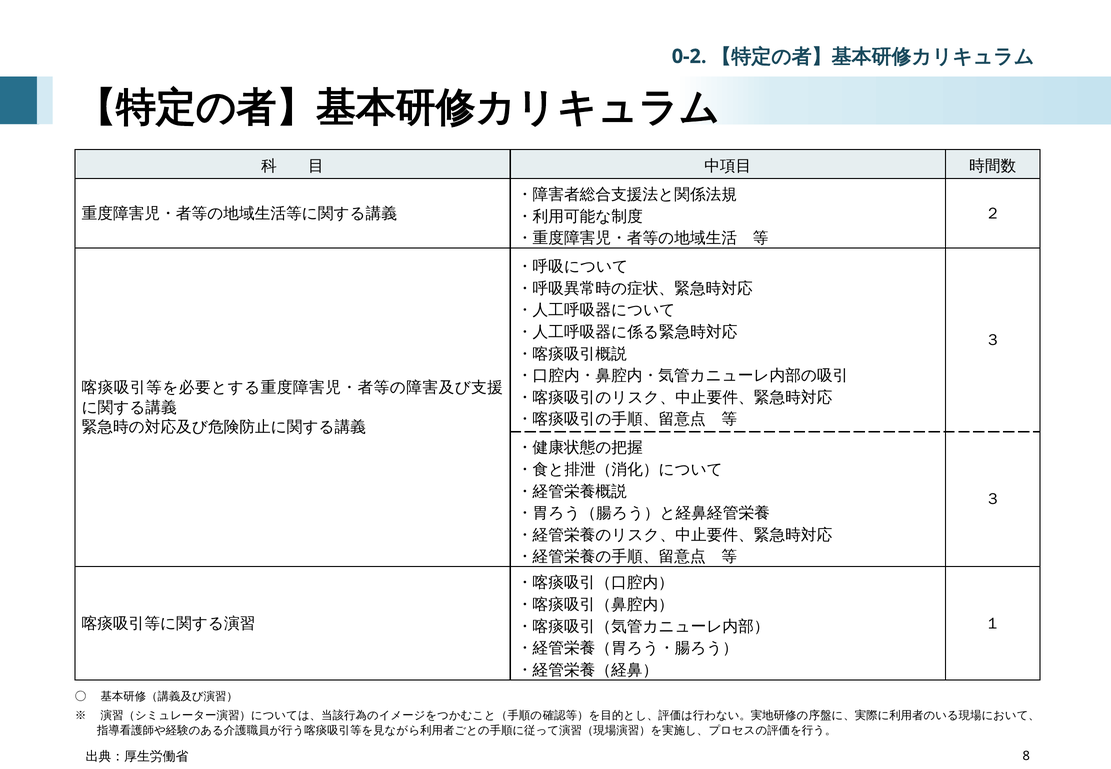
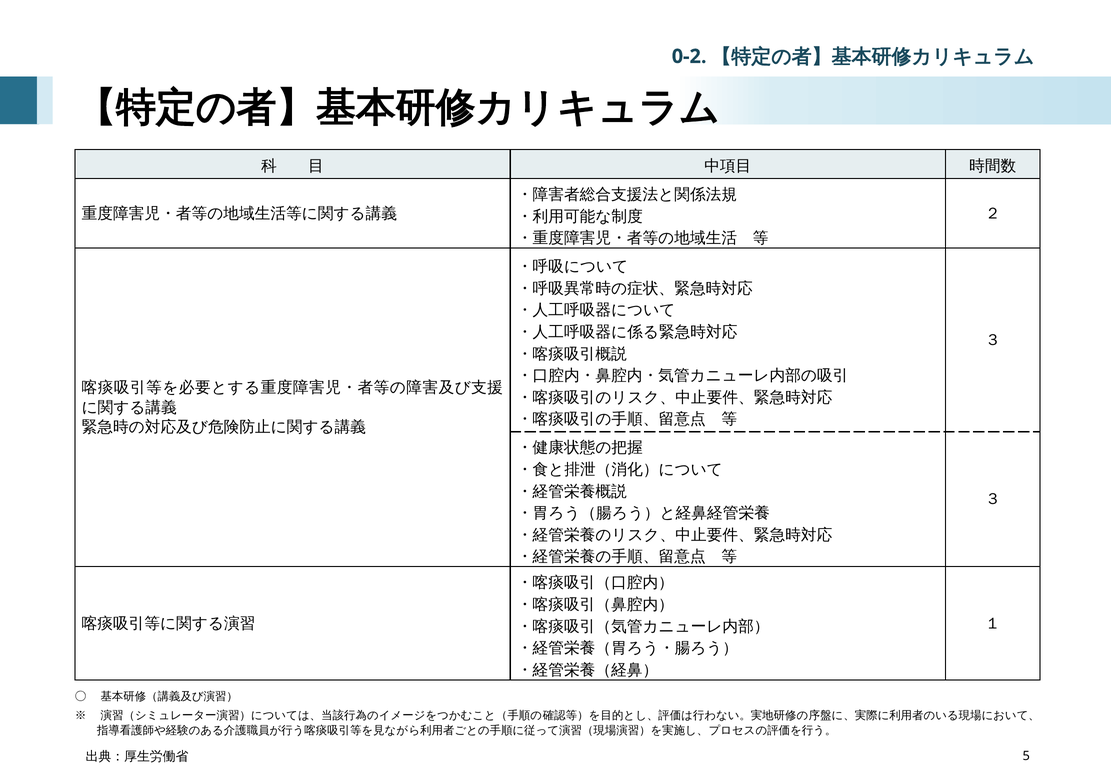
8: 8 -> 5 (1026, 756)
